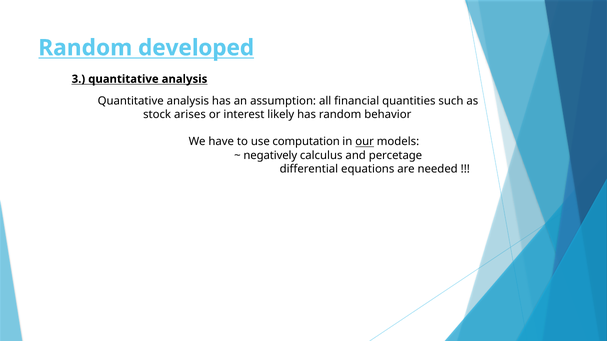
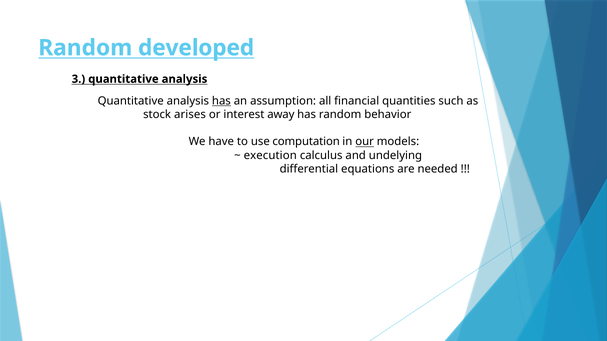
has underline: none -> present (221, 101)
likely: likely -> away (281, 115)
negatively: negatively -> execution (270, 156)
percetage: percetage -> undelying (395, 156)
